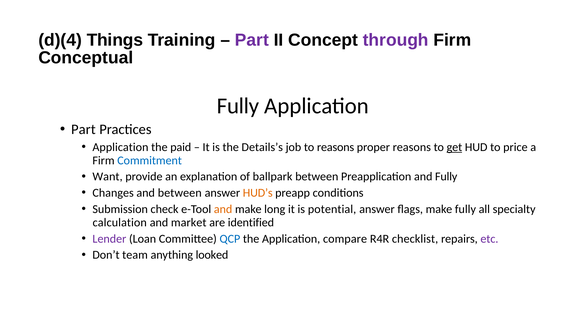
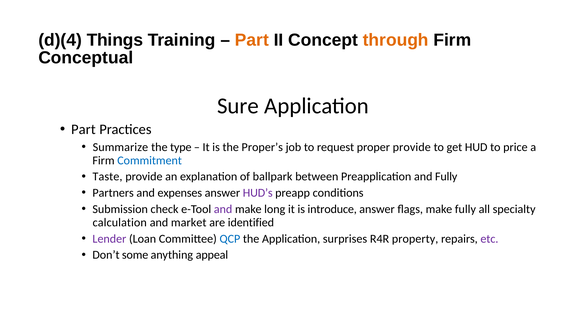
Part colour: purple -> orange (252, 40)
through colour: purple -> orange (396, 40)
Fully: Fully -> Sure (238, 106)
Application: Application -> Summarize (120, 147)
paid: paid -> type (181, 147)
Details’s: Details’s -> Proper’s (262, 147)
to reasons: reasons -> request (336, 147)
proper reasons: reasons -> provide (412, 147)
get underline: present -> none (454, 147)
Want: Want -> Taste (108, 176)
Changes: Changes -> Partners (113, 193)
and between: between -> expenses (180, 193)
HUD’s colour: orange -> purple (258, 193)
and colour: orange -> purple (223, 209)
potential: potential -> introduce (332, 209)
compare: compare -> surprises (345, 238)
checklist: checklist -> property (415, 238)
team: team -> some (135, 255)
looked: looked -> appeal (212, 255)
